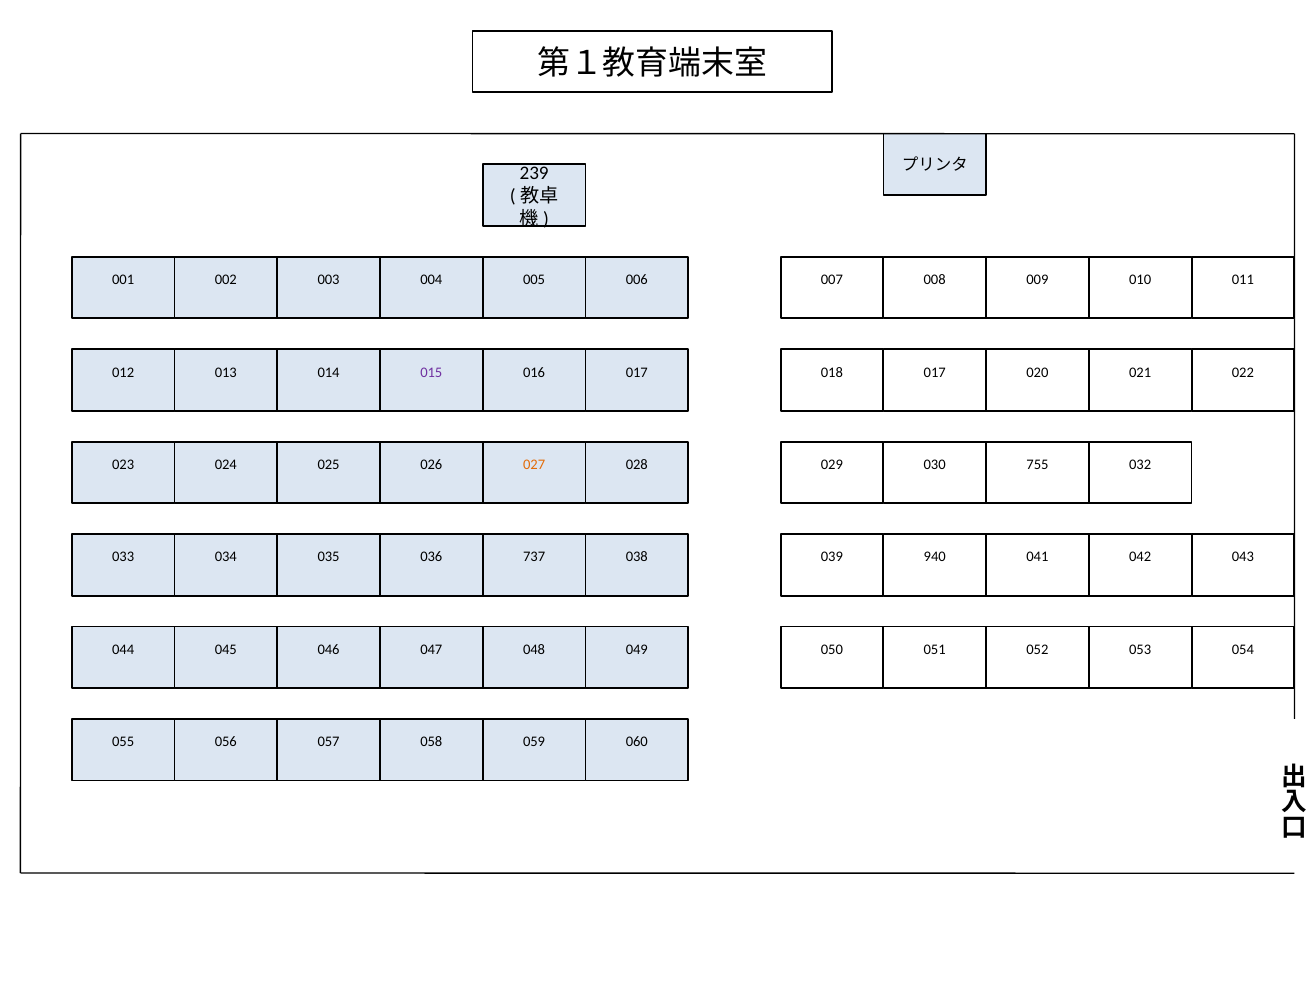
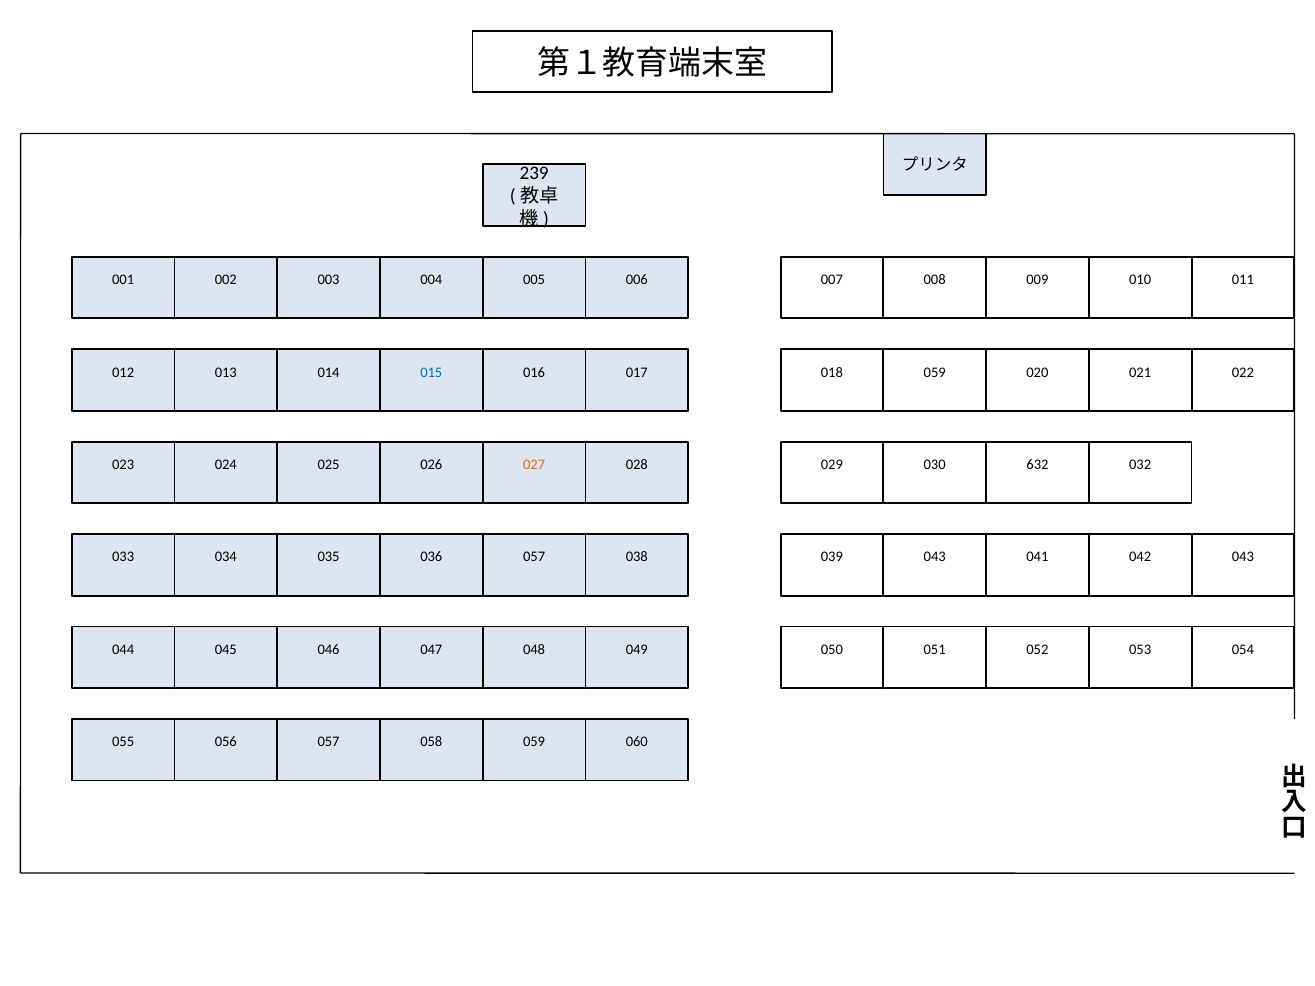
015 colour: purple -> blue (431, 372)
018 017: 017 -> 059 (935, 372)
755: 755 -> 632 (1037, 465)
036 737: 737 -> 057 (534, 557)
039 940: 940 -> 043 (935, 557)
